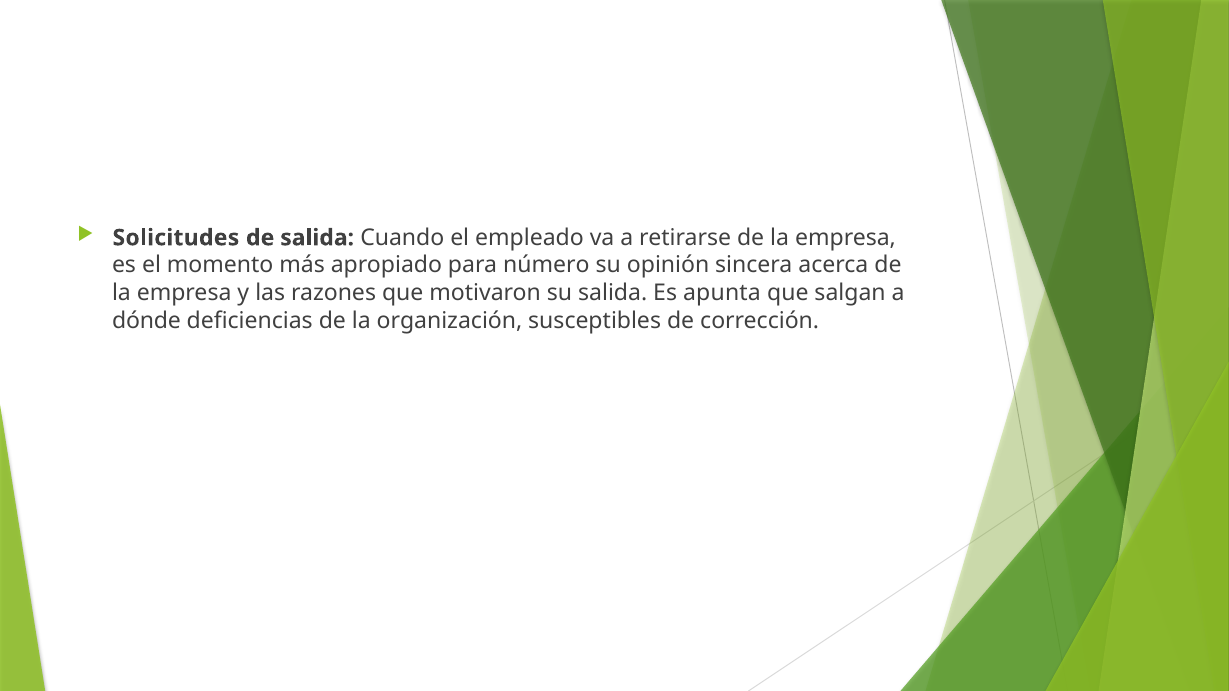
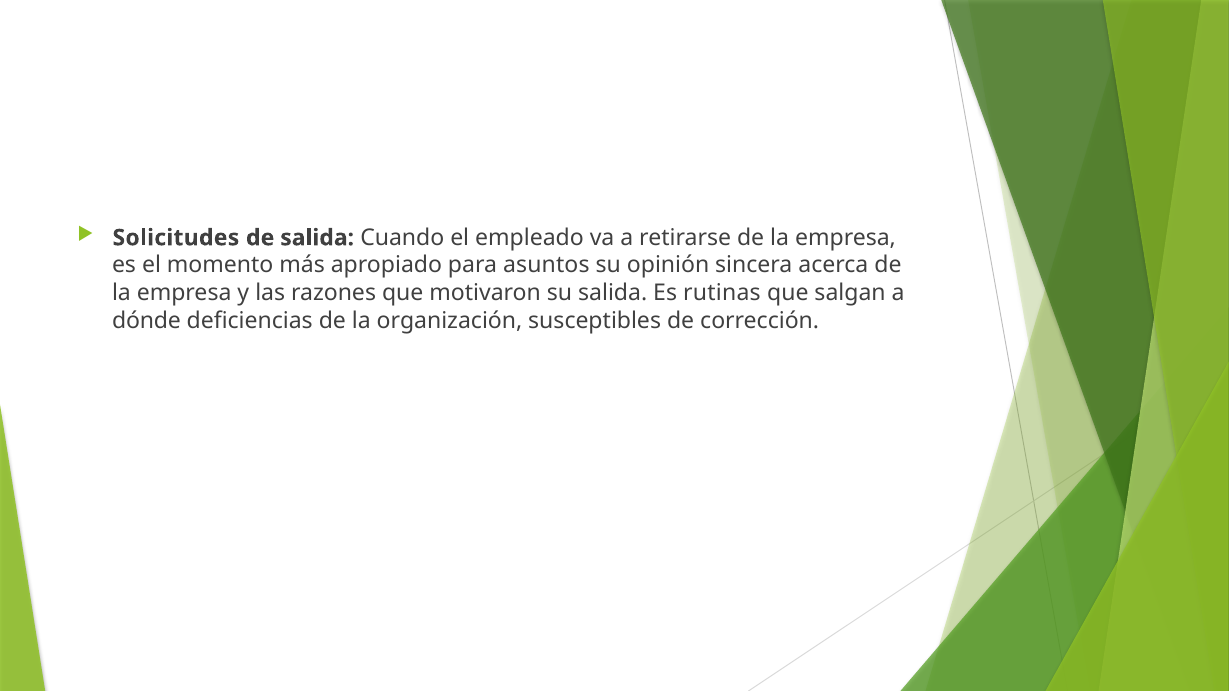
número: número -> asuntos (546, 266)
apunta: apunta -> rutinas (722, 293)
